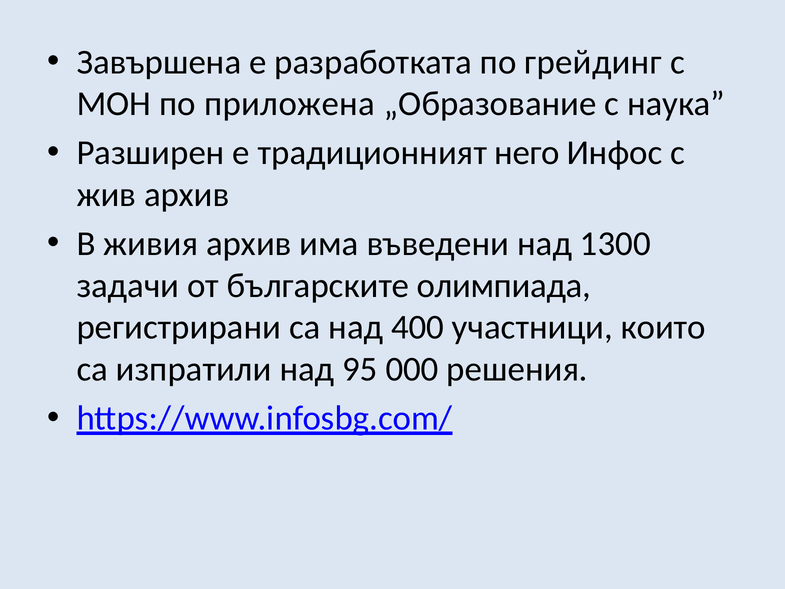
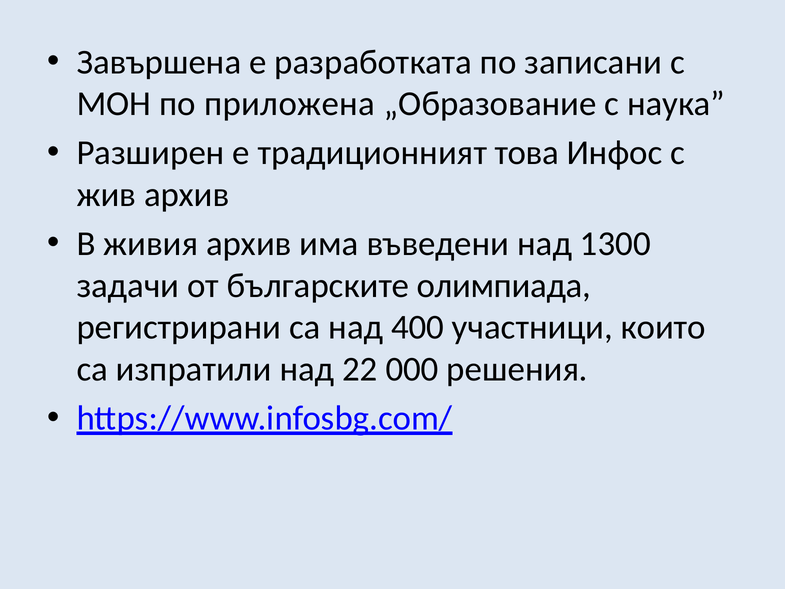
грейдинг: грейдинг -> записани (593, 62)
него: него -> това (527, 153)
95: 95 -> 22 (360, 369)
